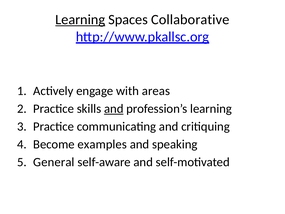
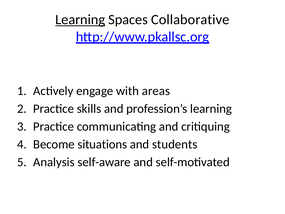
and underline: present -> none (114, 109)
examples: examples -> situations (102, 144)
speaking: speaking -> students (175, 144)
General: General -> Analysis (54, 162)
